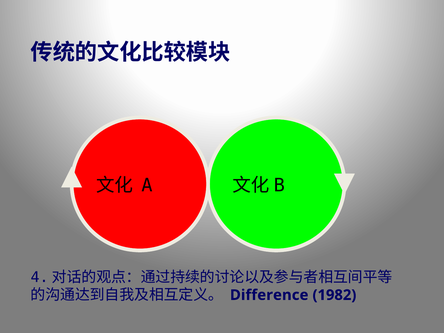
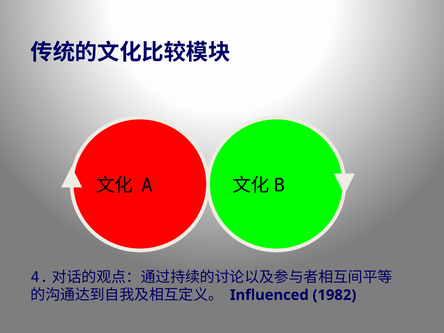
Difference: Difference -> Influenced (269, 295)
